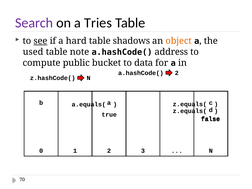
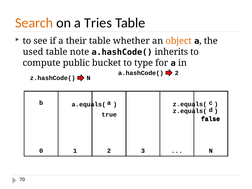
Search colour: purple -> orange (34, 23)
see underline: present -> none (40, 41)
hard: hard -> their (76, 41)
shadows: shadows -> whether (131, 41)
address: address -> inherits (171, 52)
data: data -> type (144, 63)
